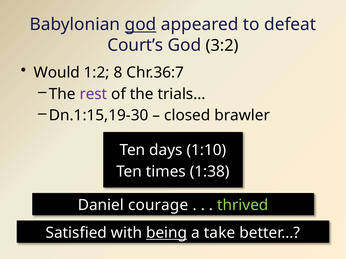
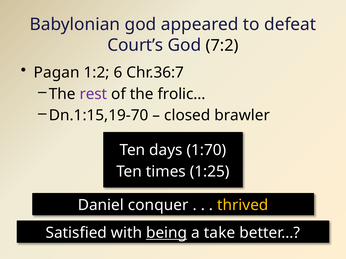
god underline: present -> none (141, 25)
3:2: 3:2 -> 7:2 (222, 46)
Would: Would -> Pagan (57, 73)
8: 8 -> 6 (118, 73)
trials…: trials… -> frolic… (182, 94)
Dn.1:15,19-30: Dn.1:15,19-30 -> Dn.1:15,19-70 (99, 116)
1:10: 1:10 -> 1:70 (206, 150)
1:38: 1:38 -> 1:25 (210, 172)
courage: courage -> conquer (158, 206)
thrived colour: light green -> yellow (243, 206)
